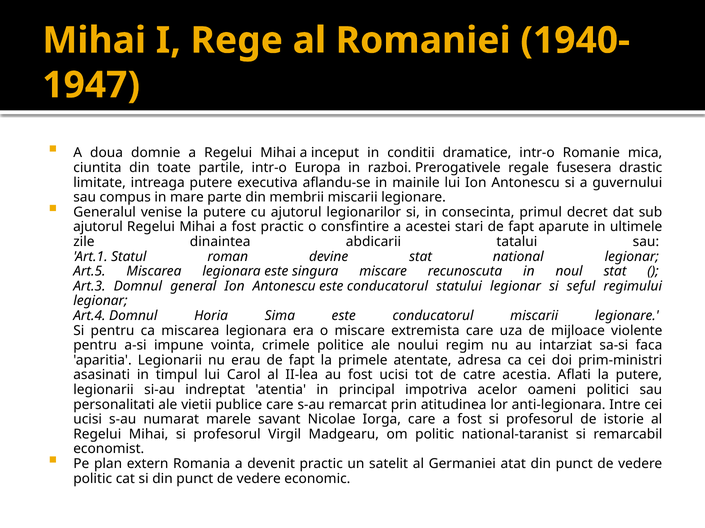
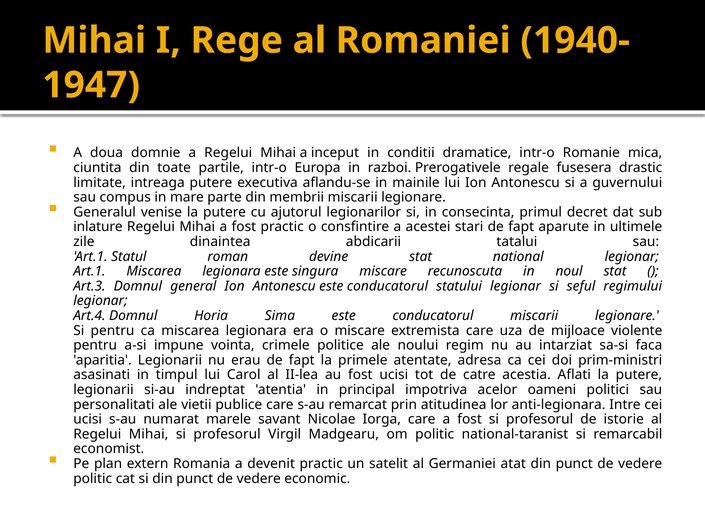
ajutorul: ajutorul -> inlature (98, 227)
Art.5: Art.5 -> Art.1 (89, 272)
